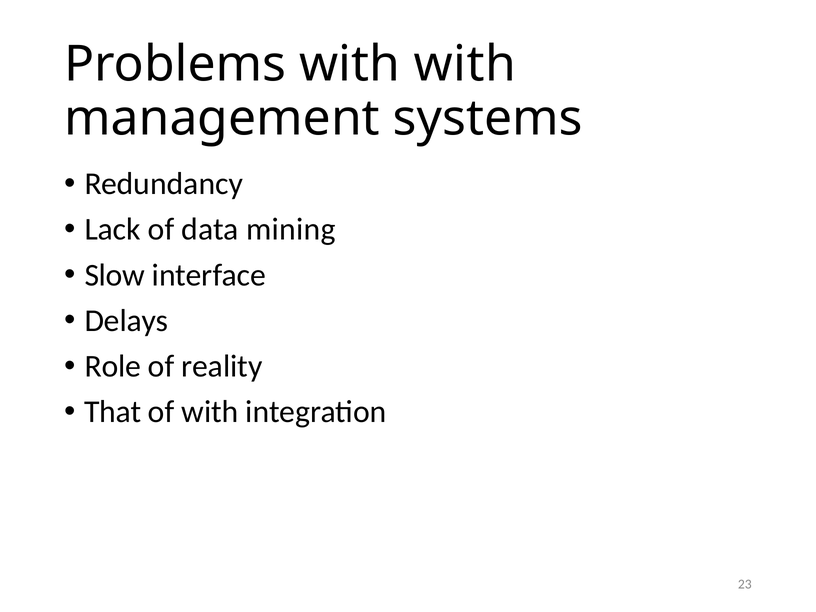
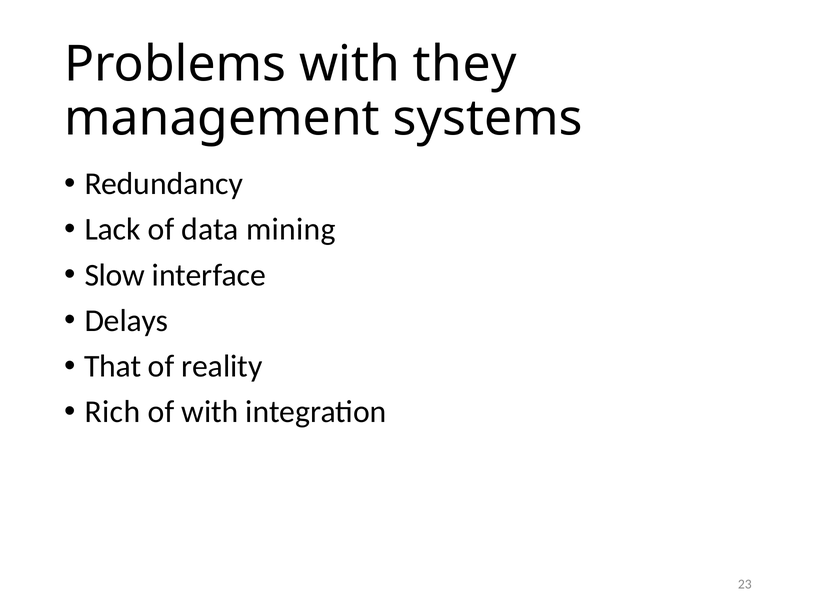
with with: with -> they (465, 64)
Role: Role -> That (113, 366)
That: That -> Rich (113, 412)
